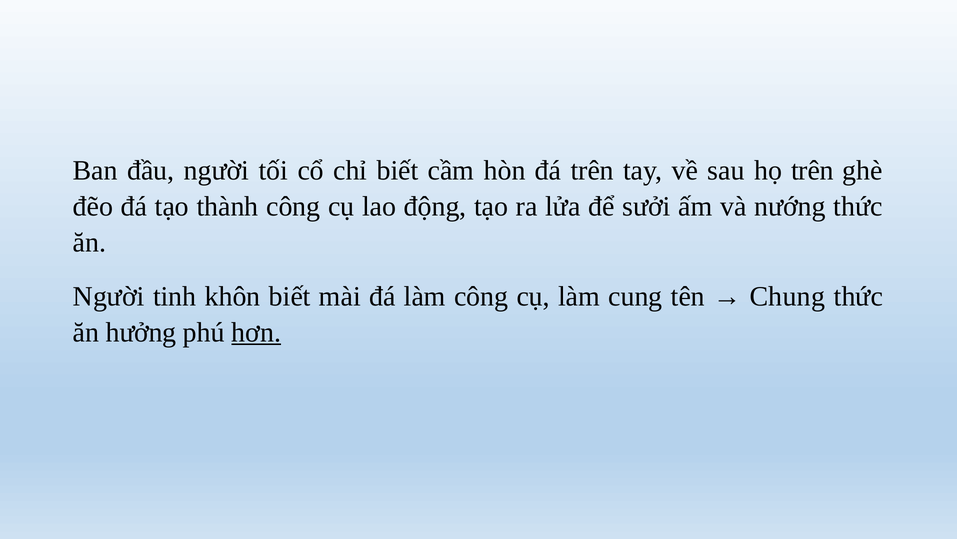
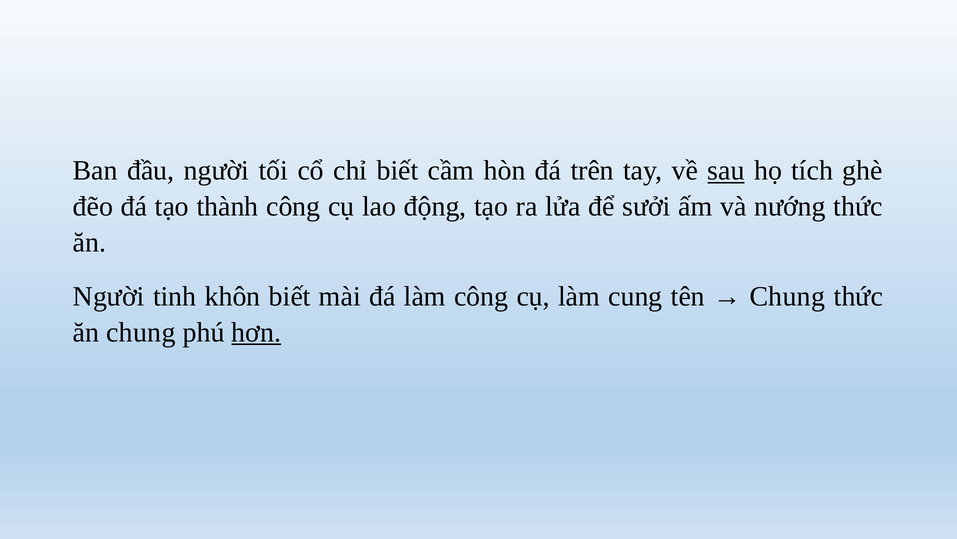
sau underline: none -> present (726, 171)
họ trên: trên -> tích (812, 171)
ăn hưởng: hưởng -> chung (141, 332)
